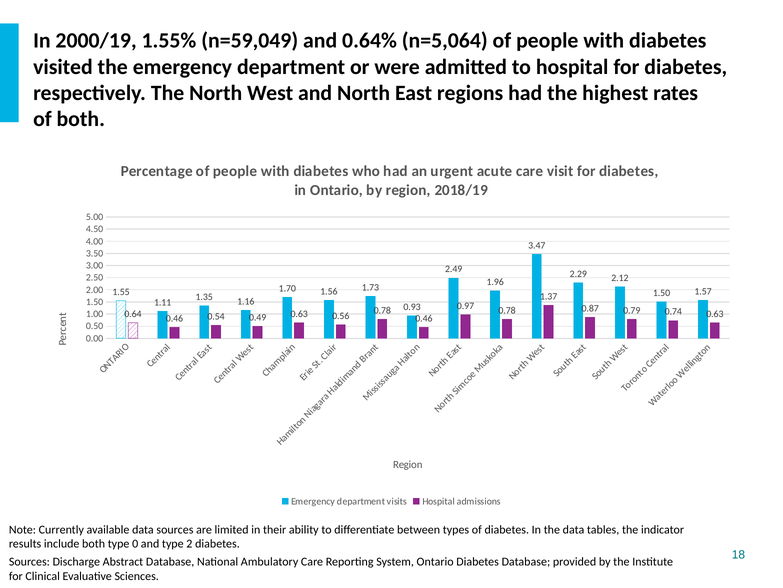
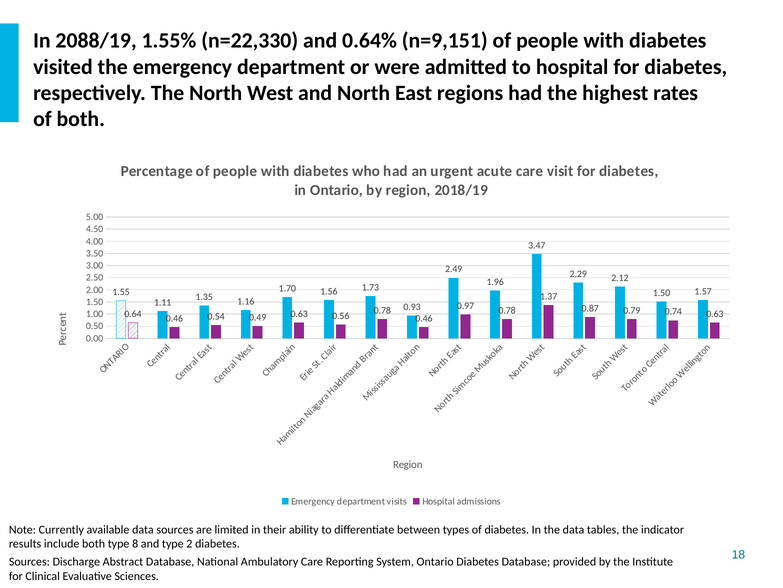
2000/19: 2000/19 -> 2088/19 (96, 41)
n=59,049: n=59,049 -> n=22,330 (250, 41)
n=5,064: n=5,064 -> n=9,151 (445, 41)
0: 0 -> 8 (135, 543)
